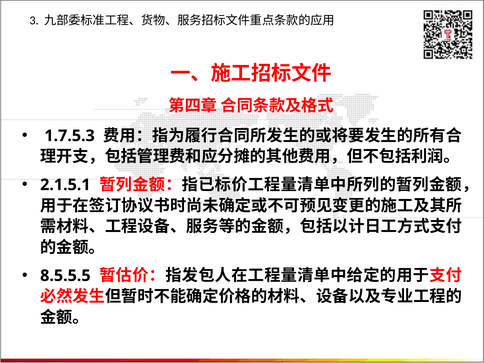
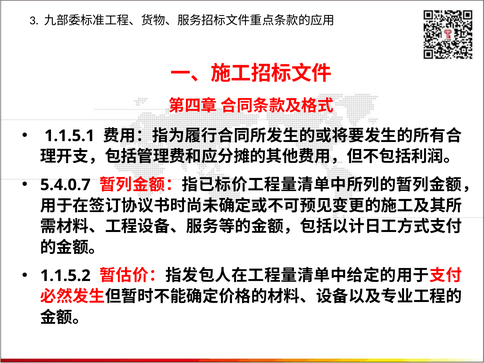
1.7.5.3: 1.7.5.3 -> 1.1.5.1 (70, 136)
2.1.5.1: 2.1.5.1 -> 5.4.0.7 (65, 185)
8.5.5.5: 8.5.5.5 -> 1.1.5.2 (65, 276)
